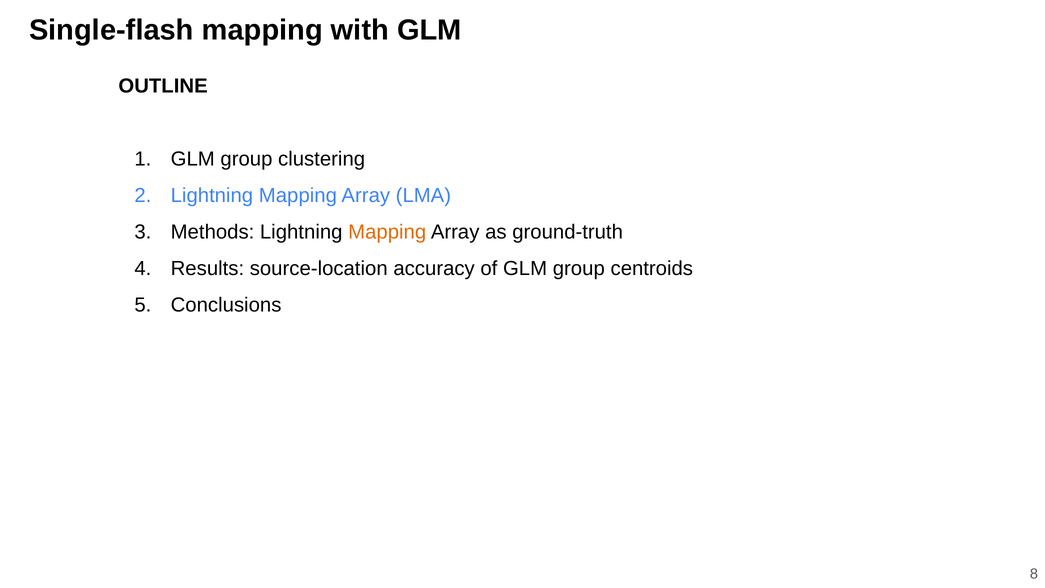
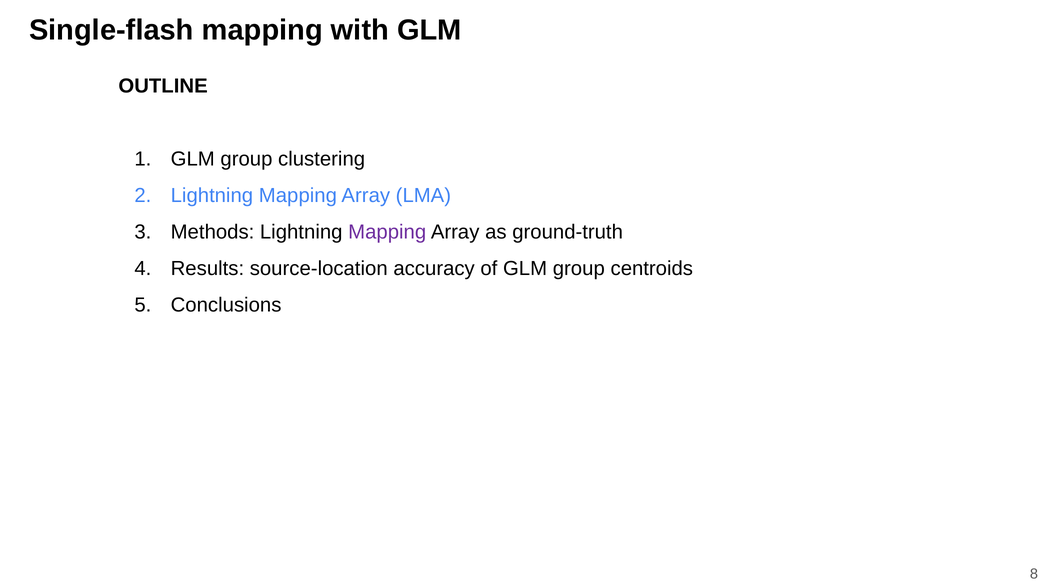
Mapping colour: orange -> purple (387, 232)
